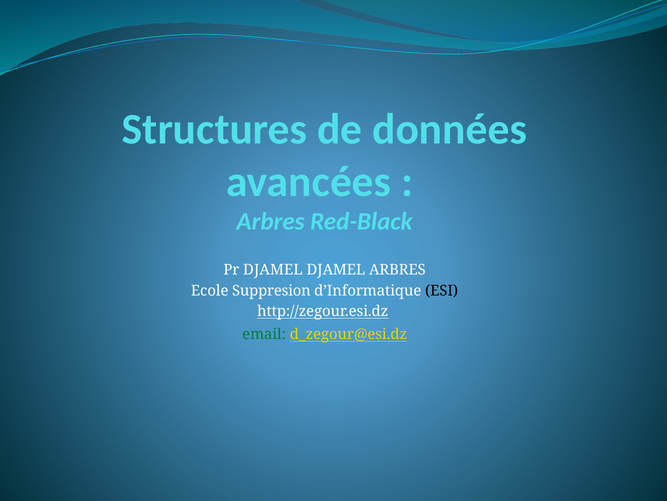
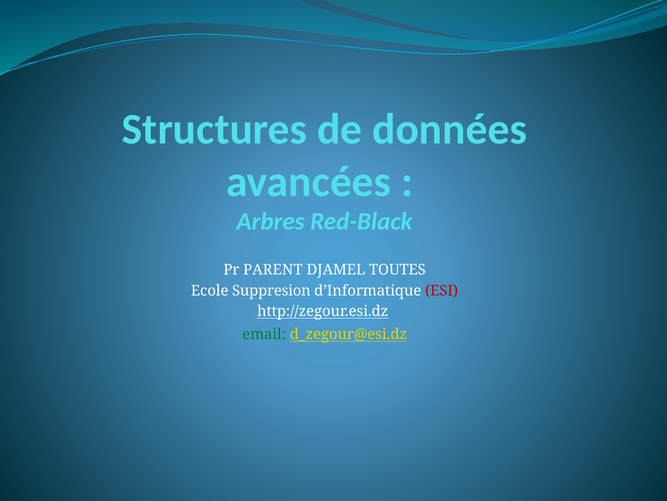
Pr DJAMEL: DJAMEL -> PARENT (273, 269)
DJAMEL ARBRES: ARBRES -> TOUTES (397, 269)
ESI colour: black -> red (442, 290)
